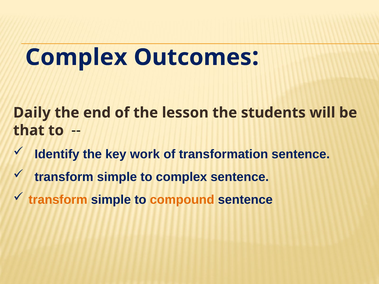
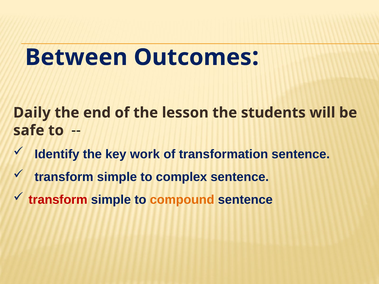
Complex: Complex -> Between (76, 57)
that: that -> safe (29, 130)
transform colour: orange -> red (58, 200)
